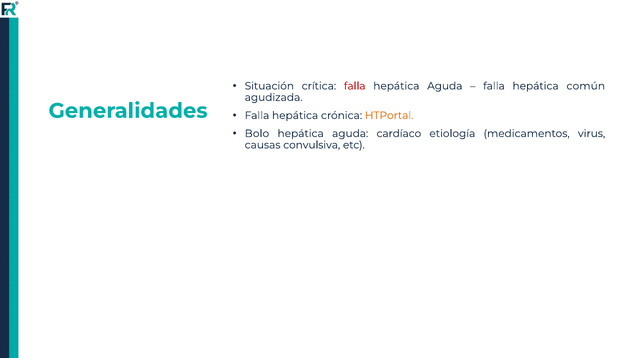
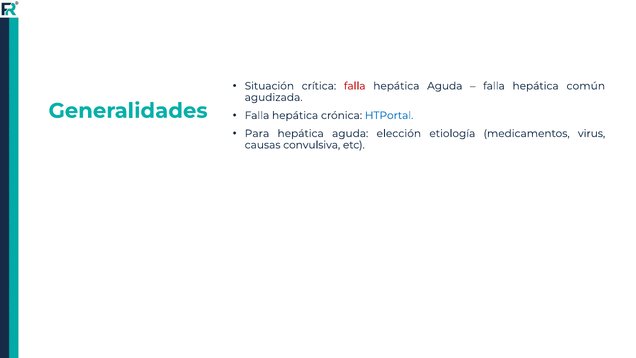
HTPortal colour: orange -> blue (389, 115)
Bolo: Bolo -> Para (257, 133)
cardíaco: cardíaco -> elección (399, 133)
